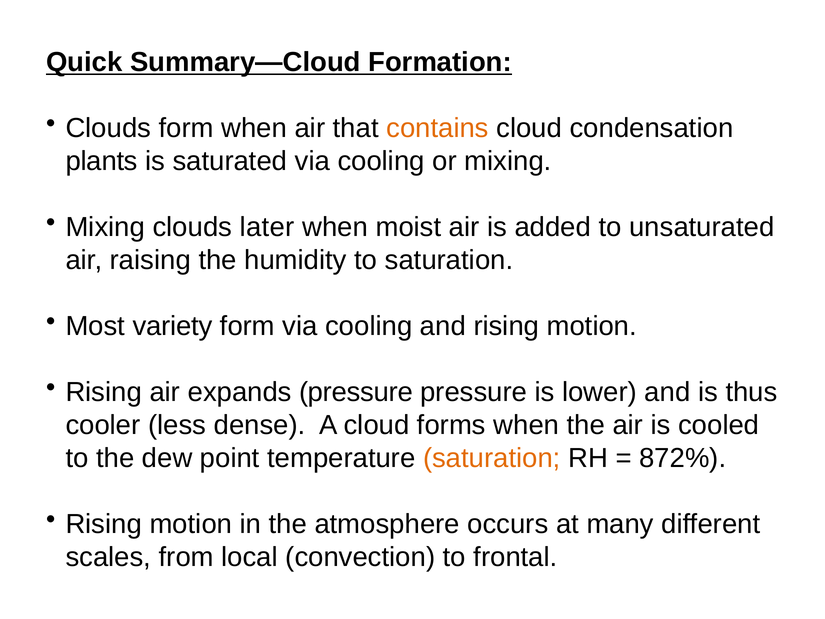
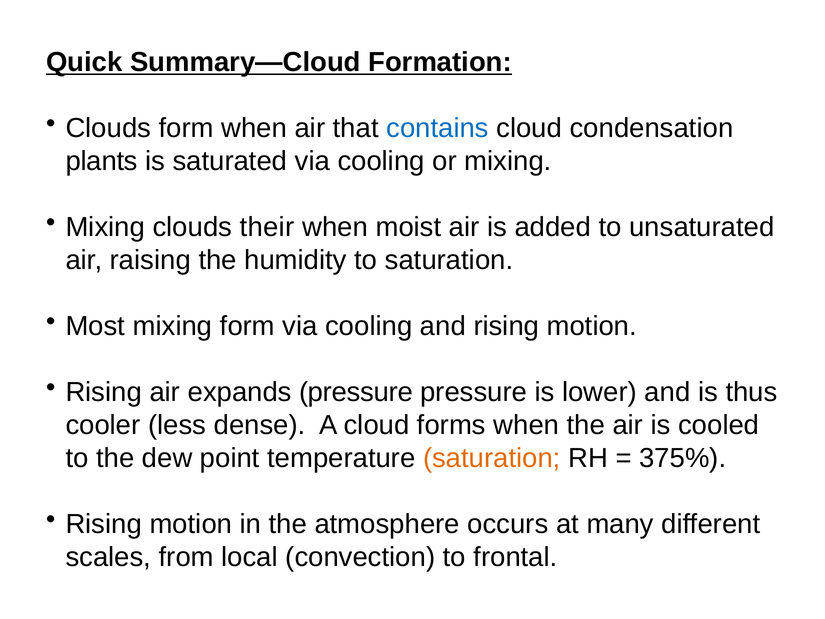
contains colour: orange -> blue (438, 128)
later: later -> their (267, 227)
Most variety: variety -> mixing (172, 326)
872%: 872% -> 375% (683, 458)
